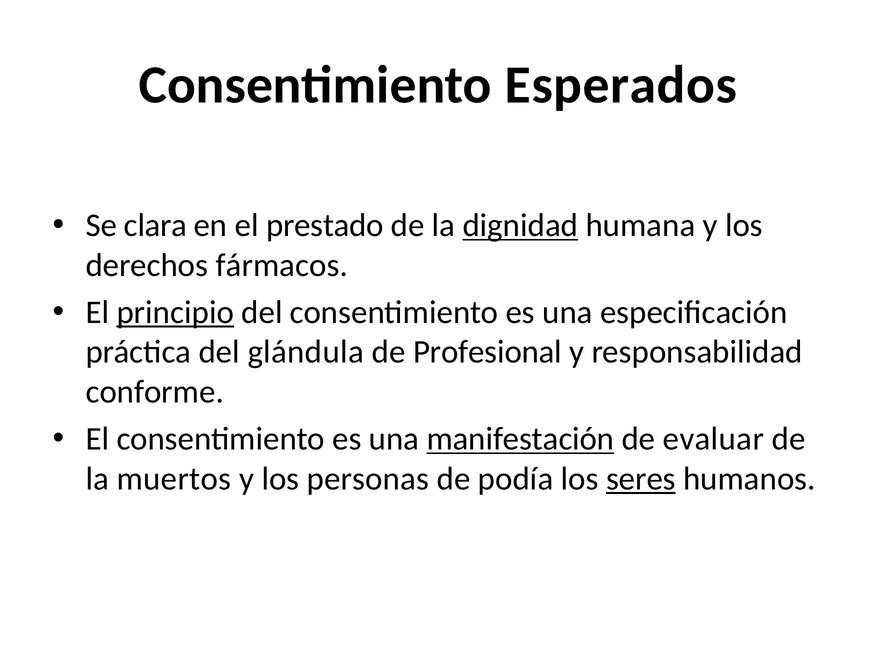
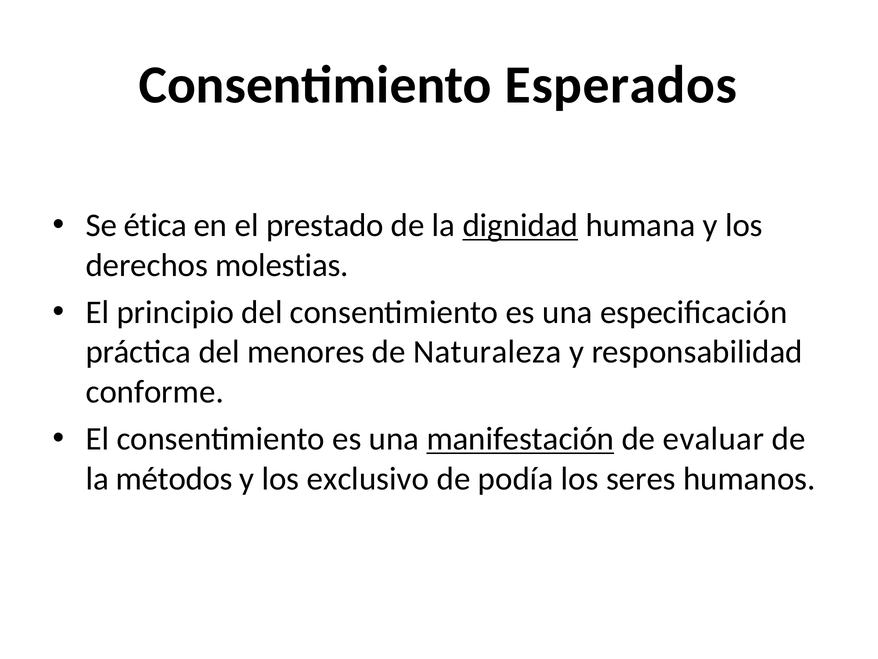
clara: clara -> ética (156, 225)
fármacos: fármacos -> molestias (282, 265)
principio underline: present -> none (175, 312)
glándula: glándula -> menores (306, 352)
Profesional: Profesional -> Naturaleza (487, 352)
muertos: muertos -> métodos (174, 478)
personas: personas -> exclusivo (368, 478)
seres underline: present -> none (641, 478)
